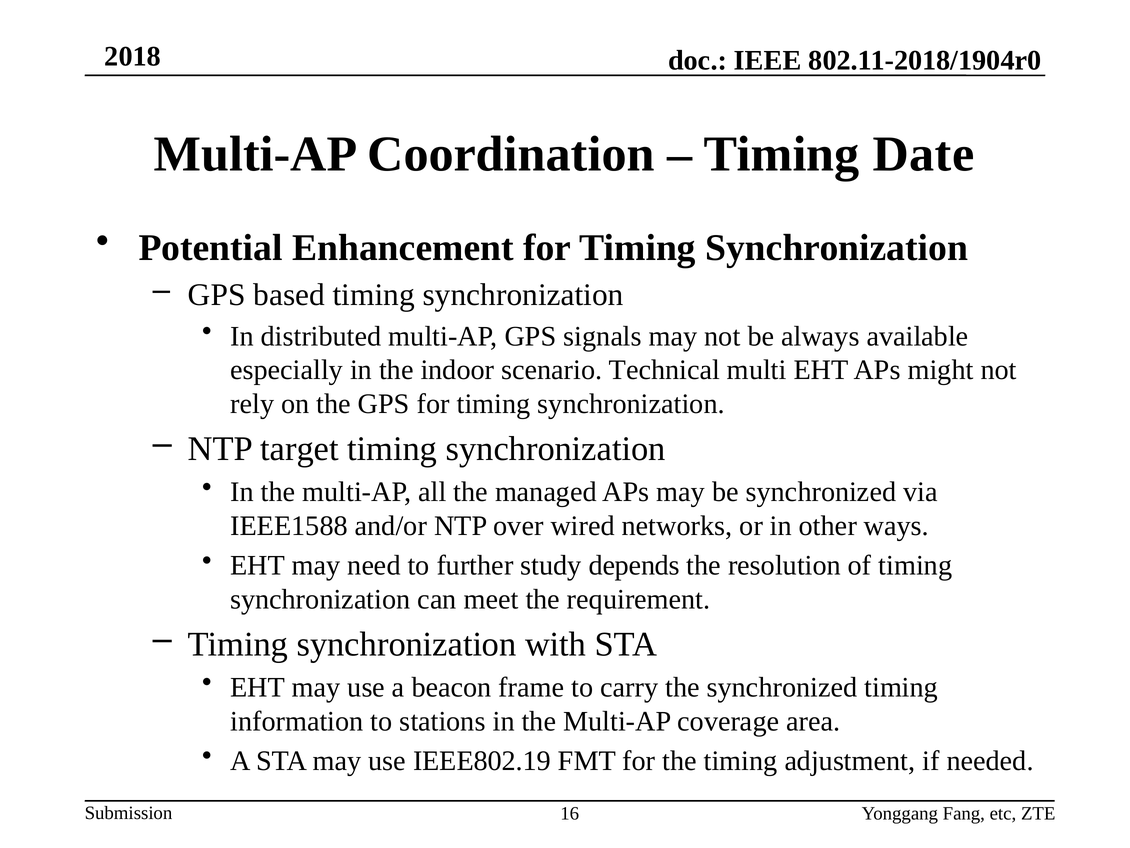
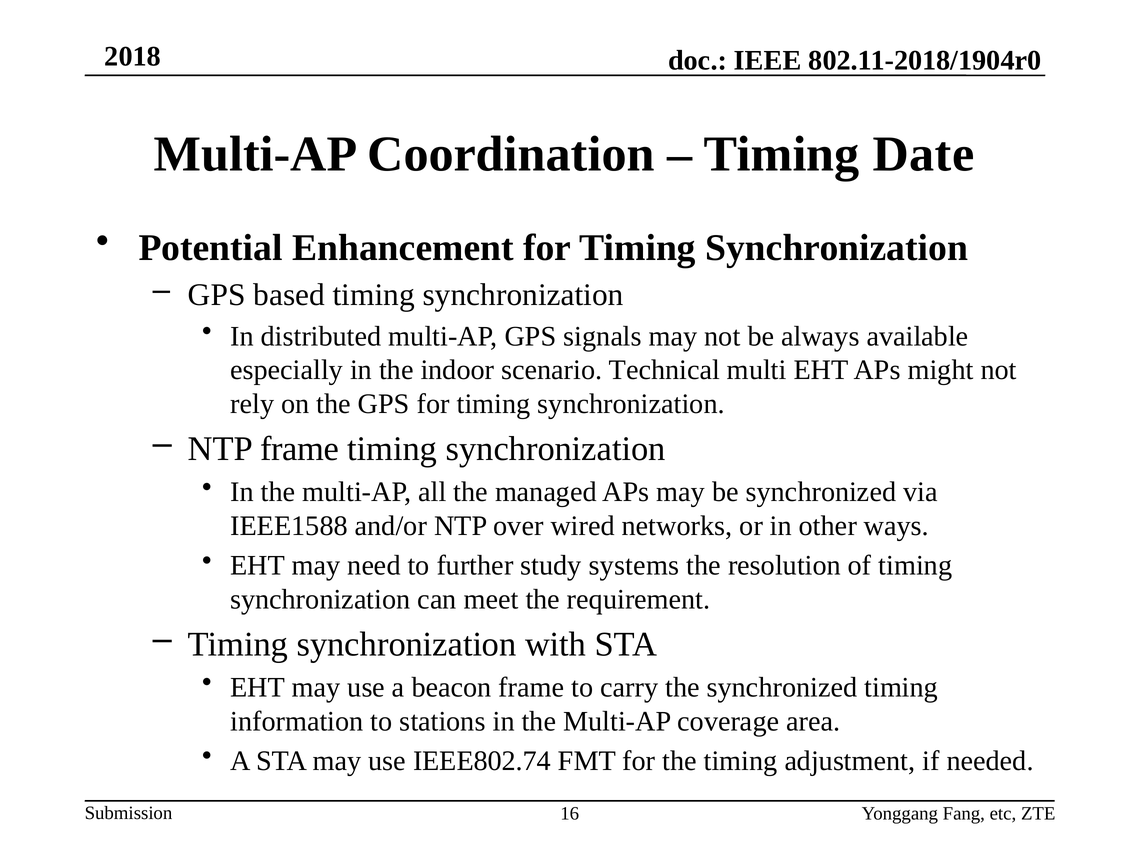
NTP target: target -> frame (300, 449)
depends: depends -> systems (634, 565)
IEEE802.19: IEEE802.19 -> IEEE802.74 (482, 760)
